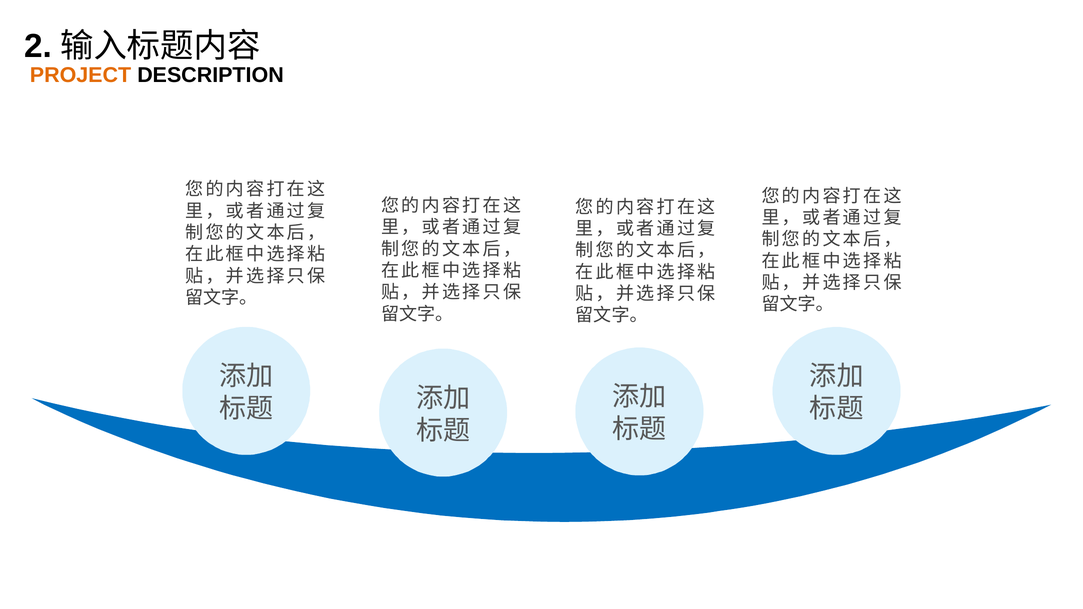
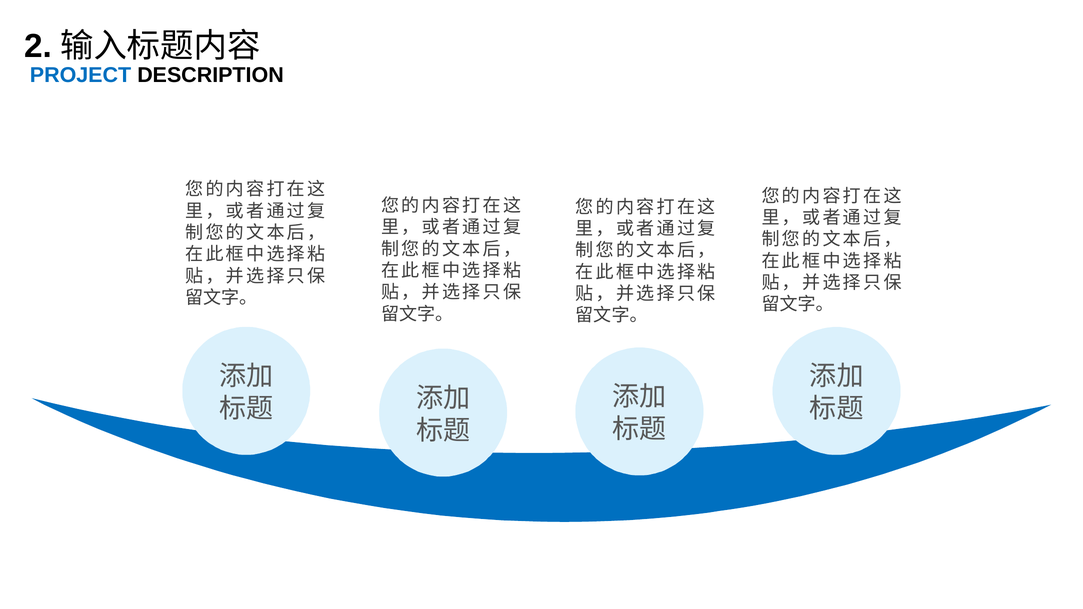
PROJECT colour: orange -> blue (80, 75)
